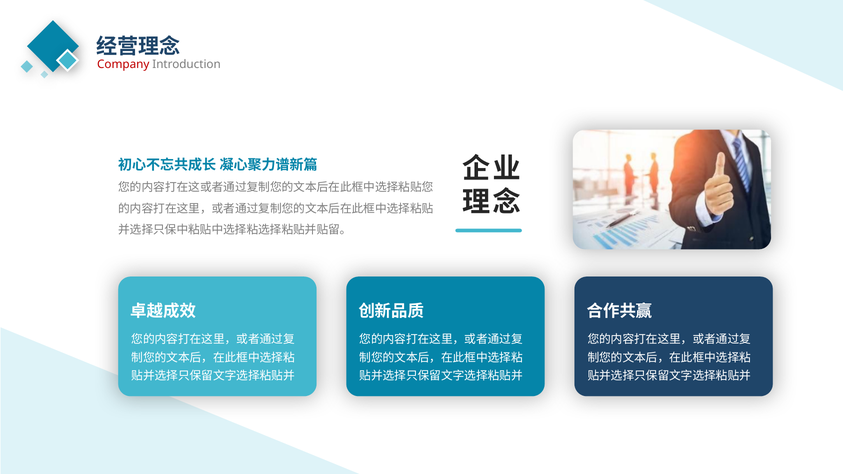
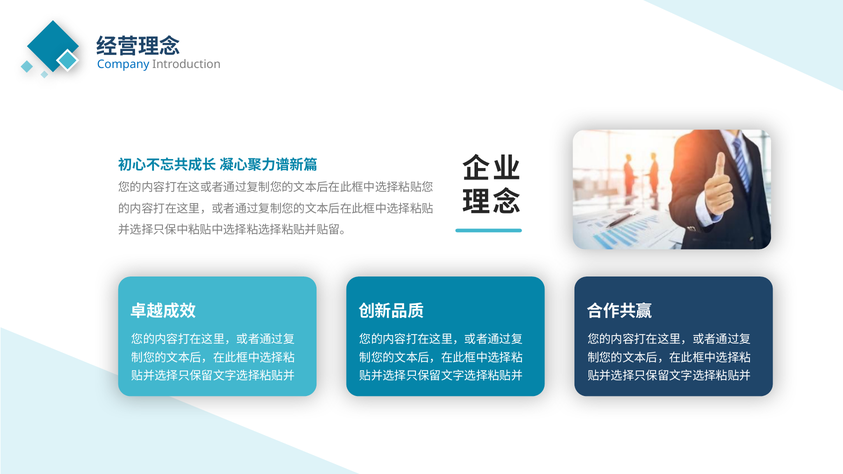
Company colour: red -> blue (123, 64)
